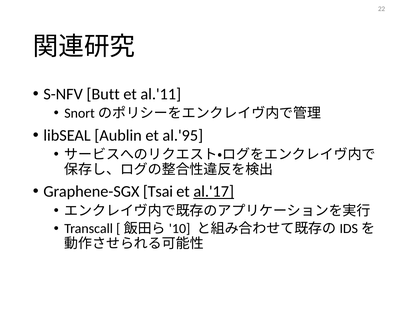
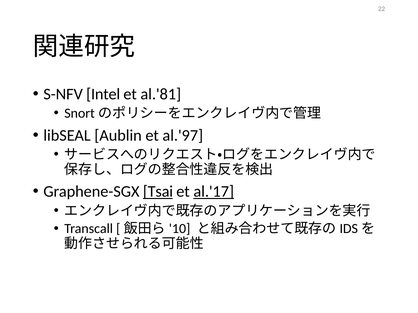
Butt: Butt -> Intel (103, 94)
al.'11: al.'11 -> al.'81 (161, 94)
al.'95: al.'95 -> al.'97 (183, 136)
Tsai underline: none -> present (158, 192)
